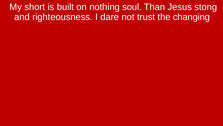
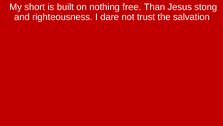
soul: soul -> free (132, 7)
changing: changing -> salvation (191, 17)
